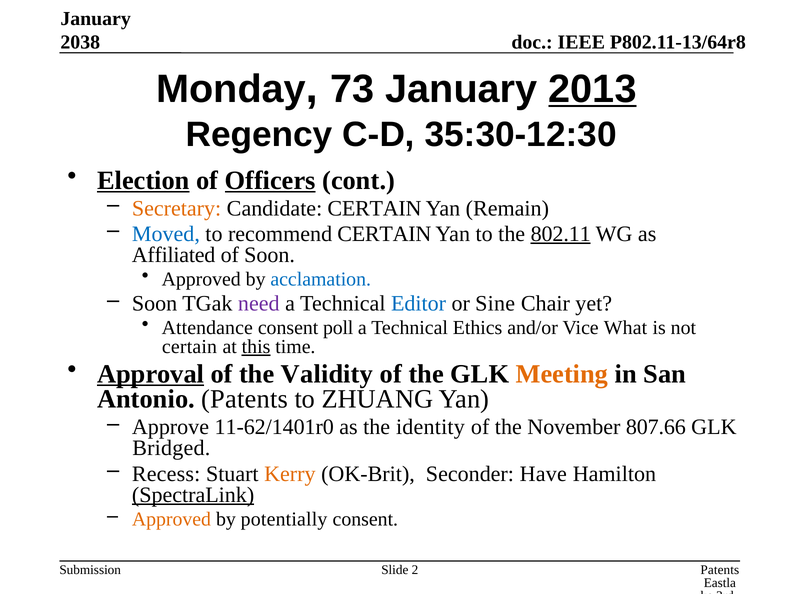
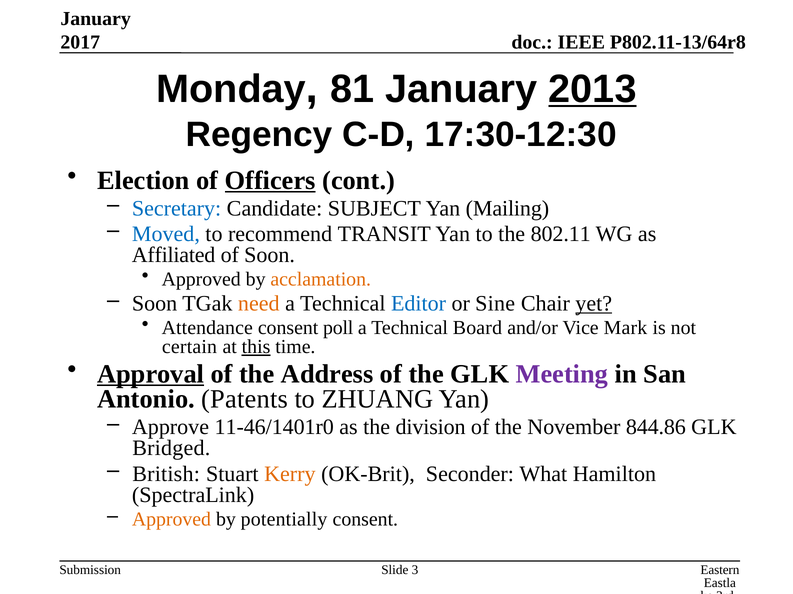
2038: 2038 -> 2017 (80, 42)
73: 73 -> 81 (352, 89)
35:30-12:30: 35:30-12:30 -> 17:30-12:30 (521, 135)
Election underline: present -> none (143, 181)
Secretary colour: orange -> blue (177, 209)
Candidate CERTAIN: CERTAIN -> SUBJECT (374, 209)
Remain: Remain -> Mailing (507, 209)
recommend CERTAIN: CERTAIN -> TRANSIT (384, 234)
802.11 underline: present -> none (561, 234)
acclamation colour: blue -> orange (321, 280)
need colour: purple -> orange (259, 304)
yet underline: none -> present (594, 304)
Ethics: Ethics -> Board (477, 328)
What: What -> Mark (625, 328)
Validity: Validity -> Address (327, 374)
Meeting colour: orange -> purple (562, 374)
11-62/1401r0: 11-62/1401r0 -> 11-46/1401r0 (274, 428)
identity: identity -> division (431, 428)
807.66: 807.66 -> 844.86 (656, 428)
Recess: Recess -> British (166, 474)
Have: Have -> What (543, 474)
SpectraLink underline: present -> none (193, 496)
Patents: Patents -> Eastern (720, 570)
2: 2 -> 3 (415, 570)
